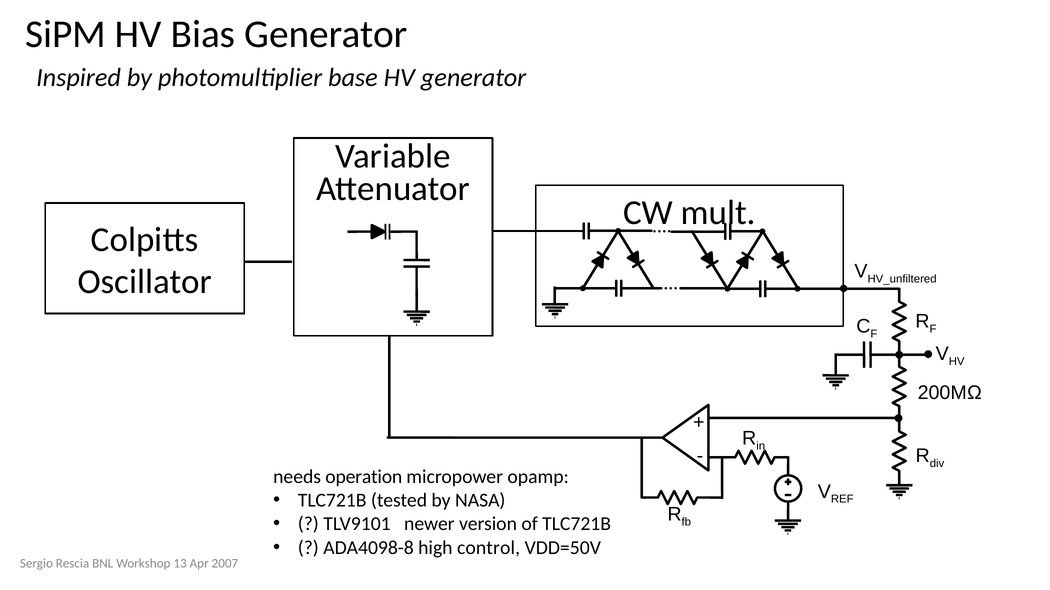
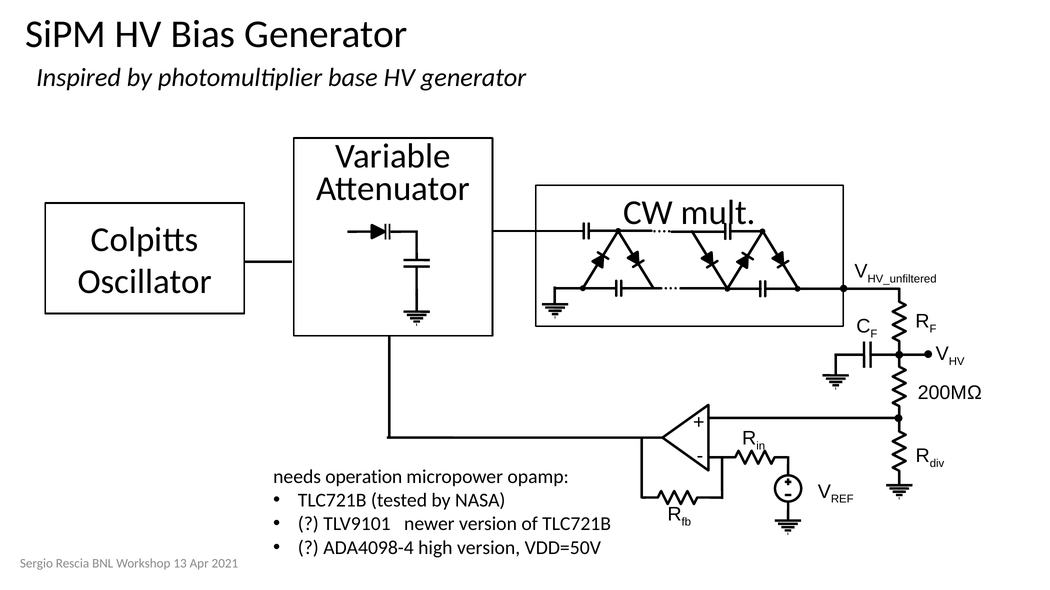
ADA4098-8: ADA4098-8 -> ADA4098-4 (369, 548)
high control: control -> version (489, 548)
2007: 2007 -> 2021 (225, 564)
